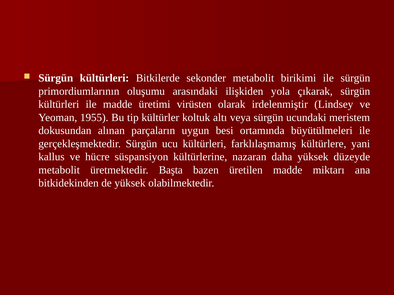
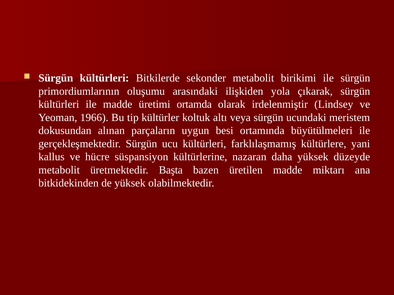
virüsten: virüsten -> ortamda (194, 105)
1955: 1955 -> 1966 (94, 118)
